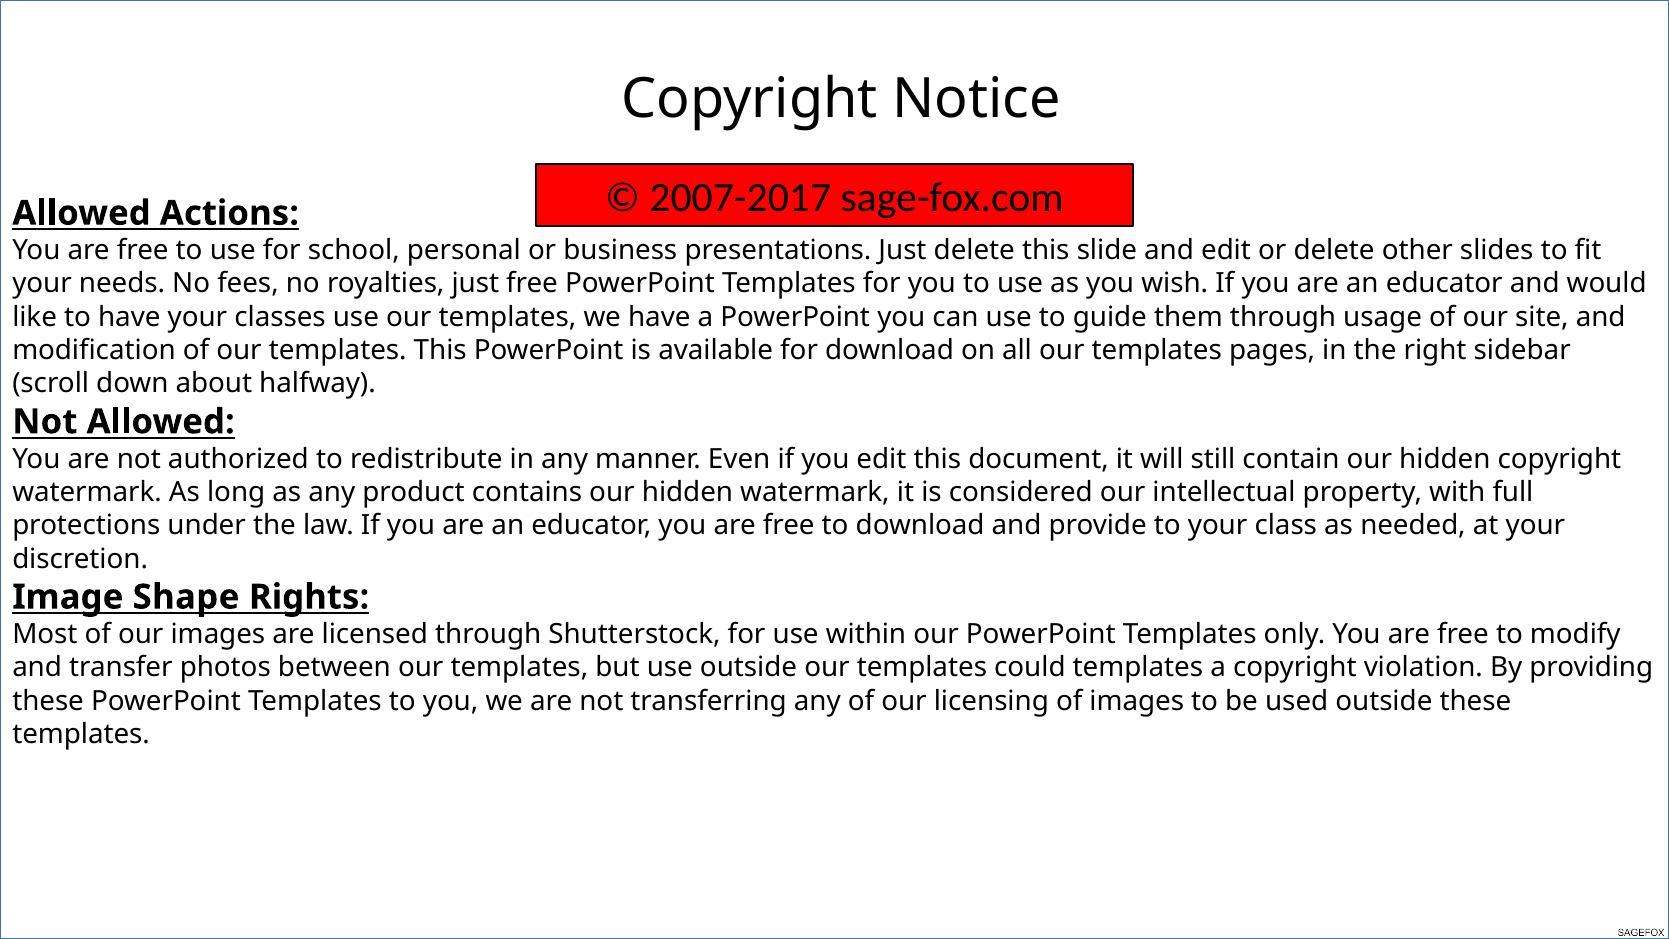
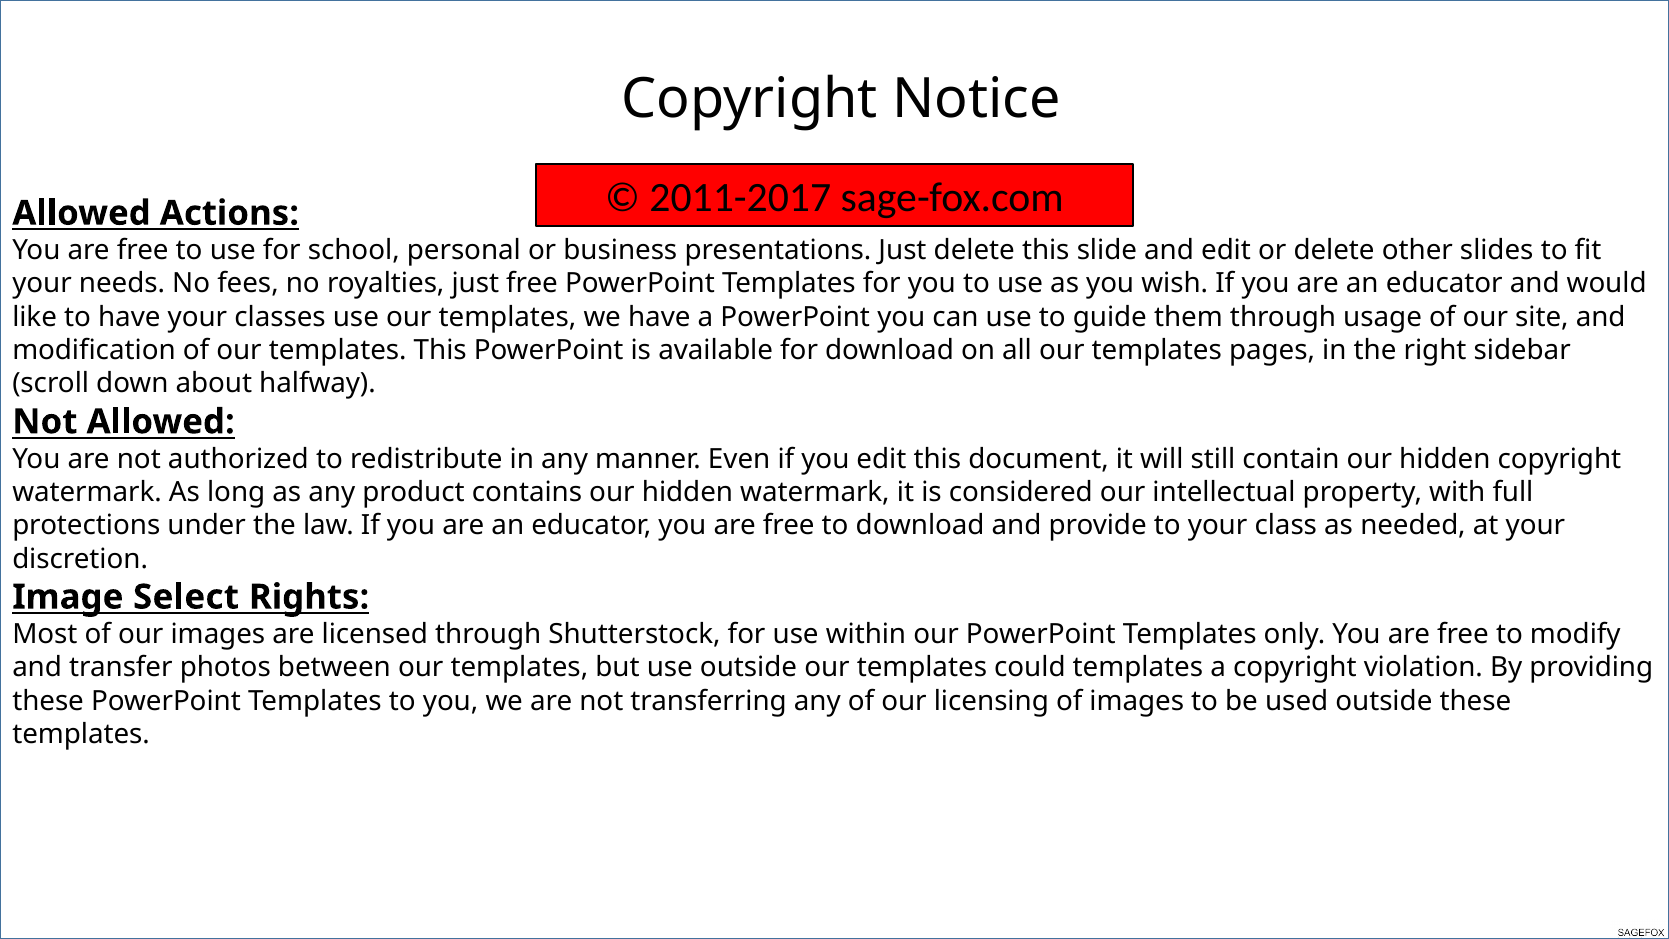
2007-2017: 2007-2017 -> 2011-2017 (740, 198)
Shape: Shape -> Select (186, 597)
